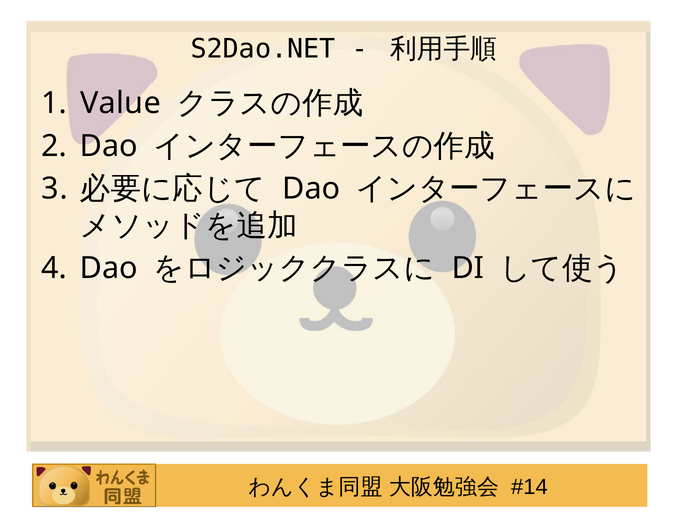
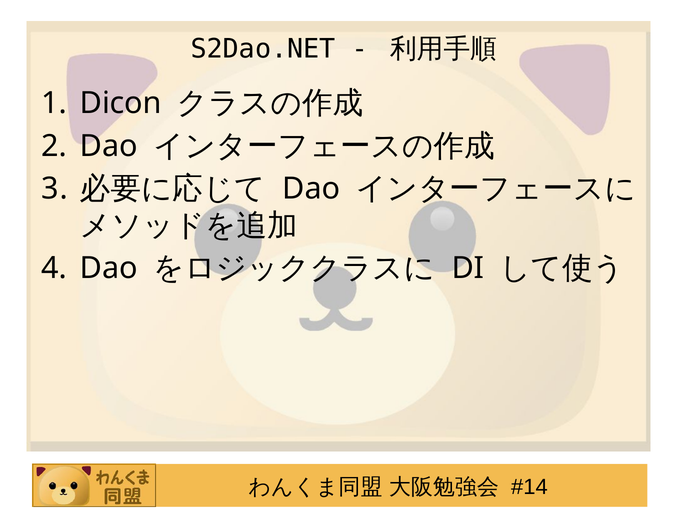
Value: Value -> Dicon (121, 103)
